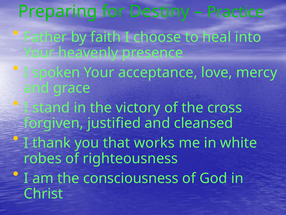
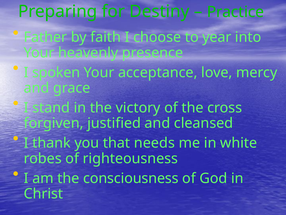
heal: heal -> year (217, 37)
works: works -> needs (154, 143)
